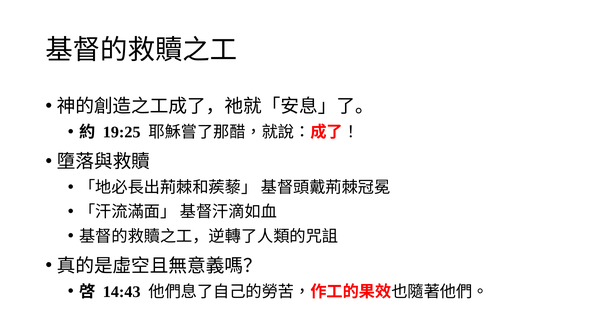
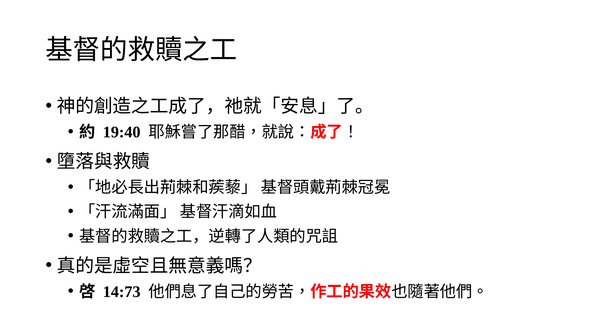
19:25: 19:25 -> 19:40 (122, 132)
14:43: 14:43 -> 14:73 (122, 292)
